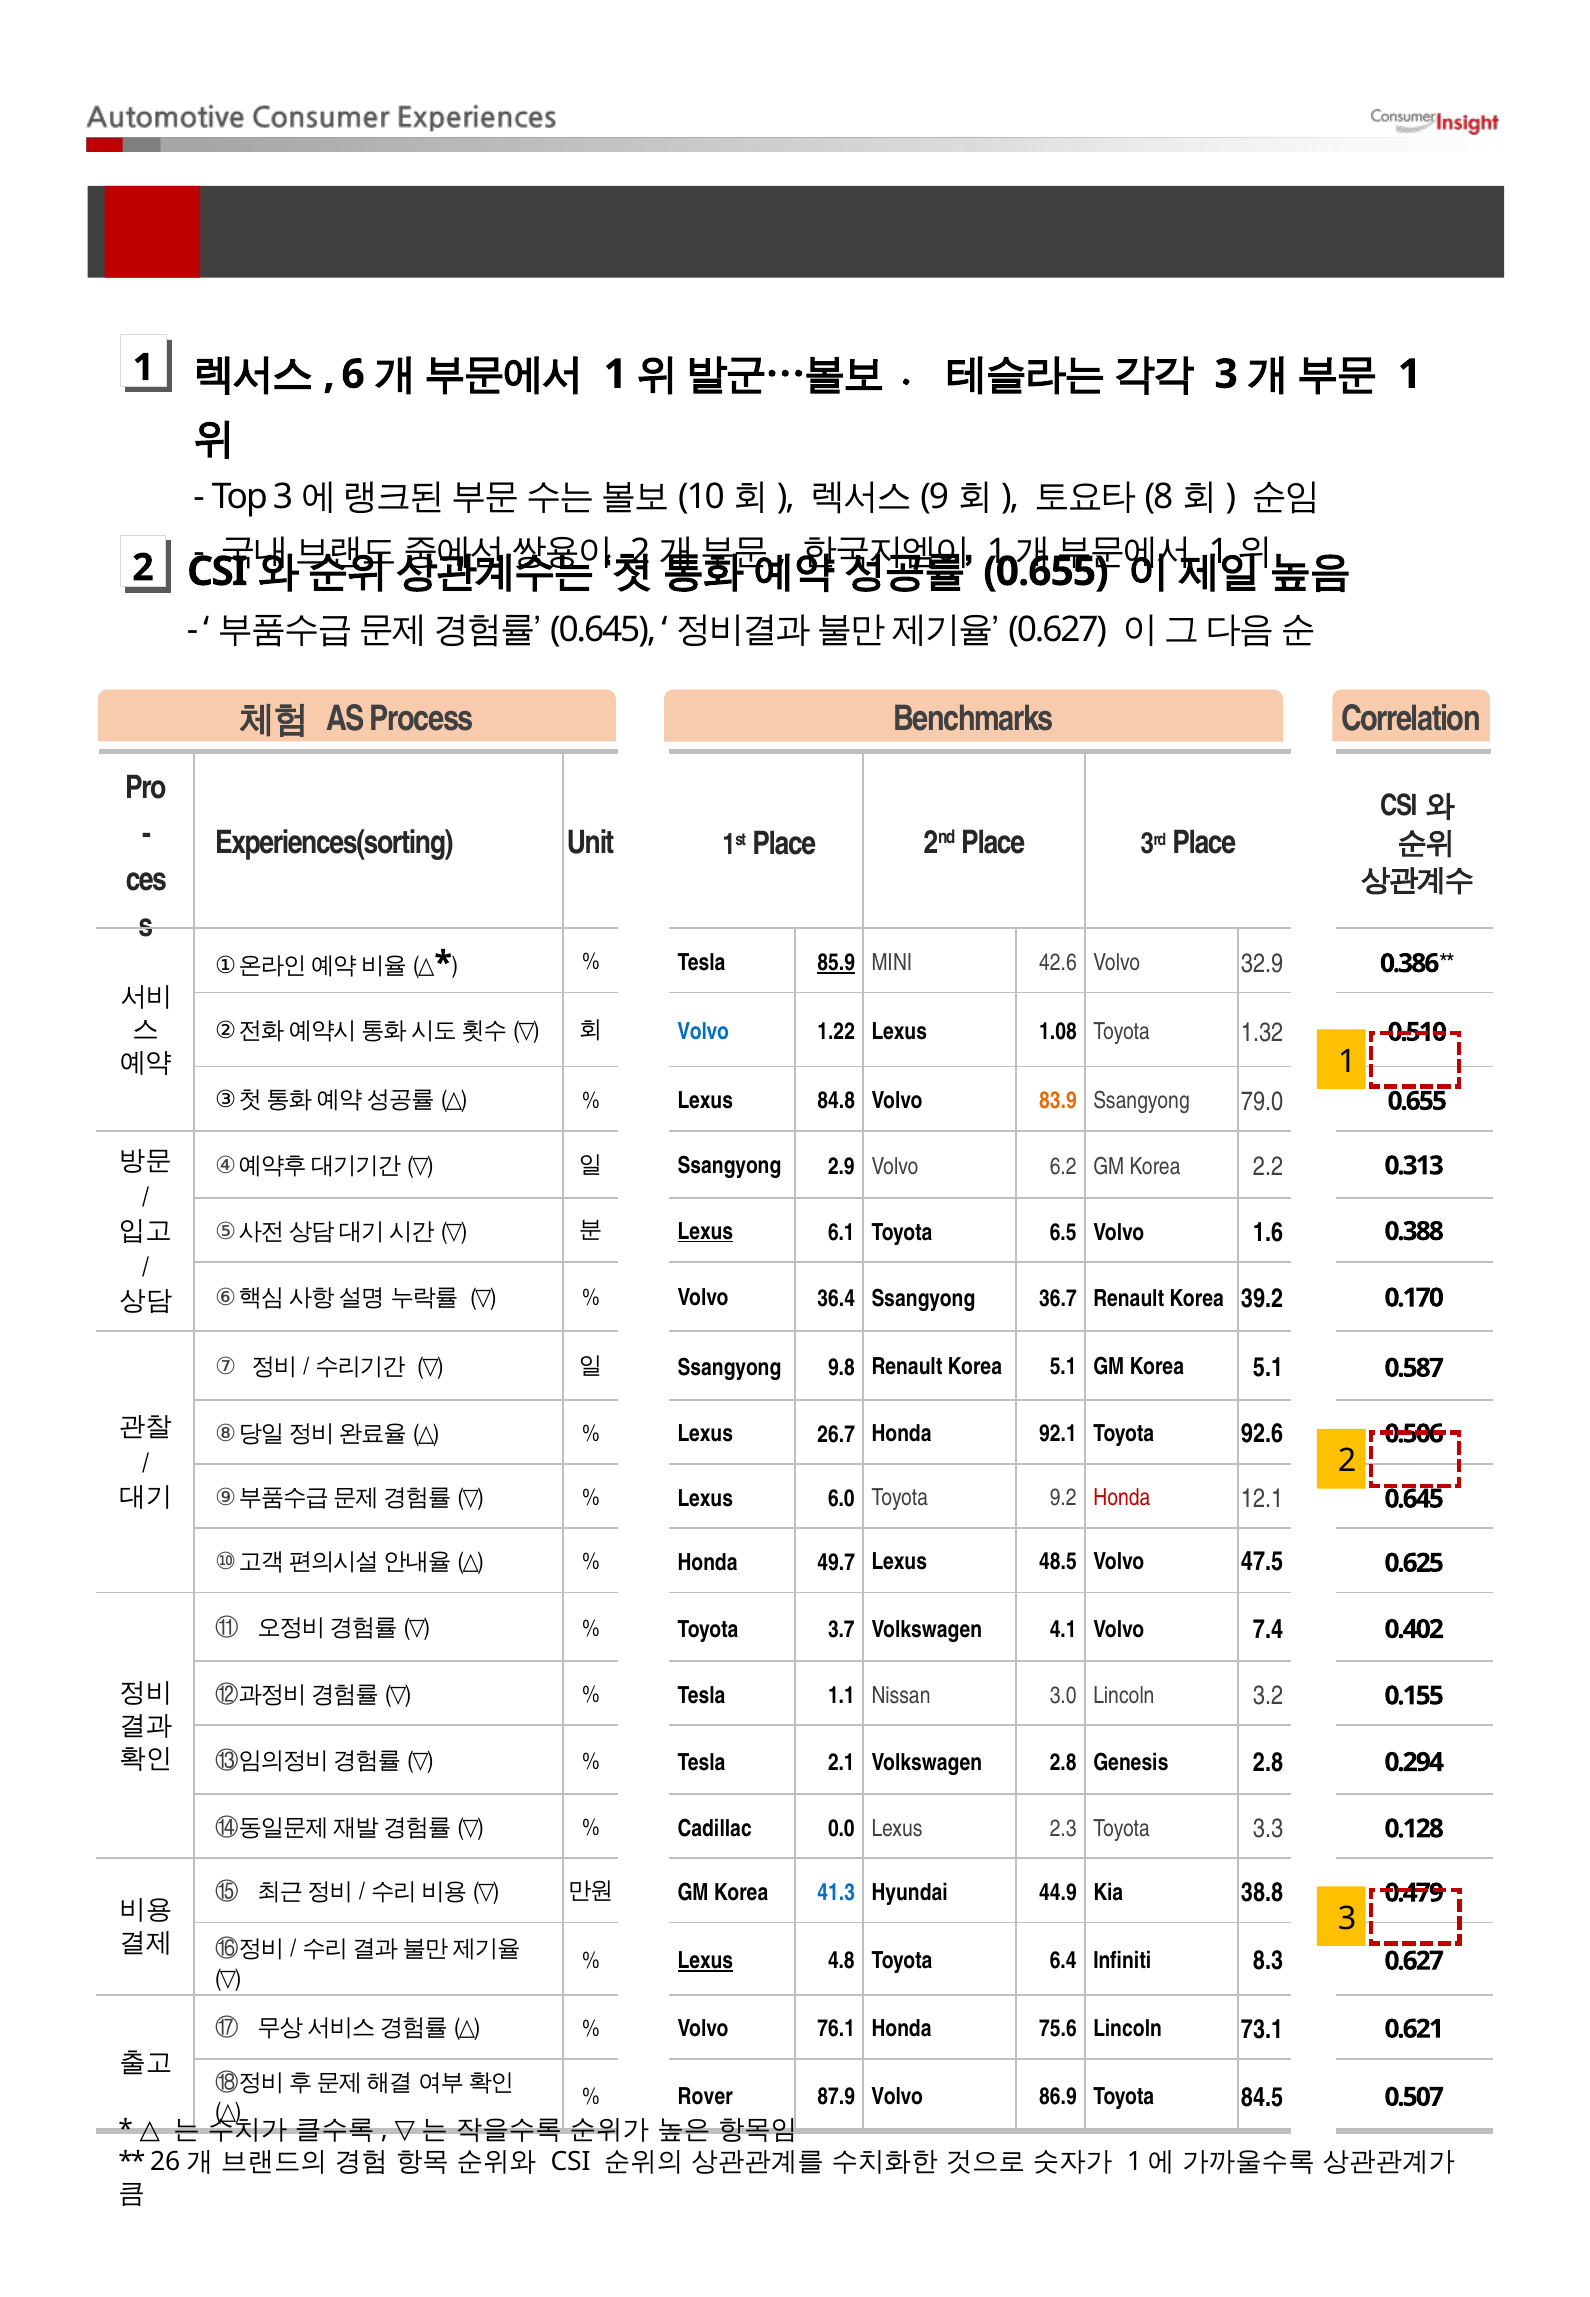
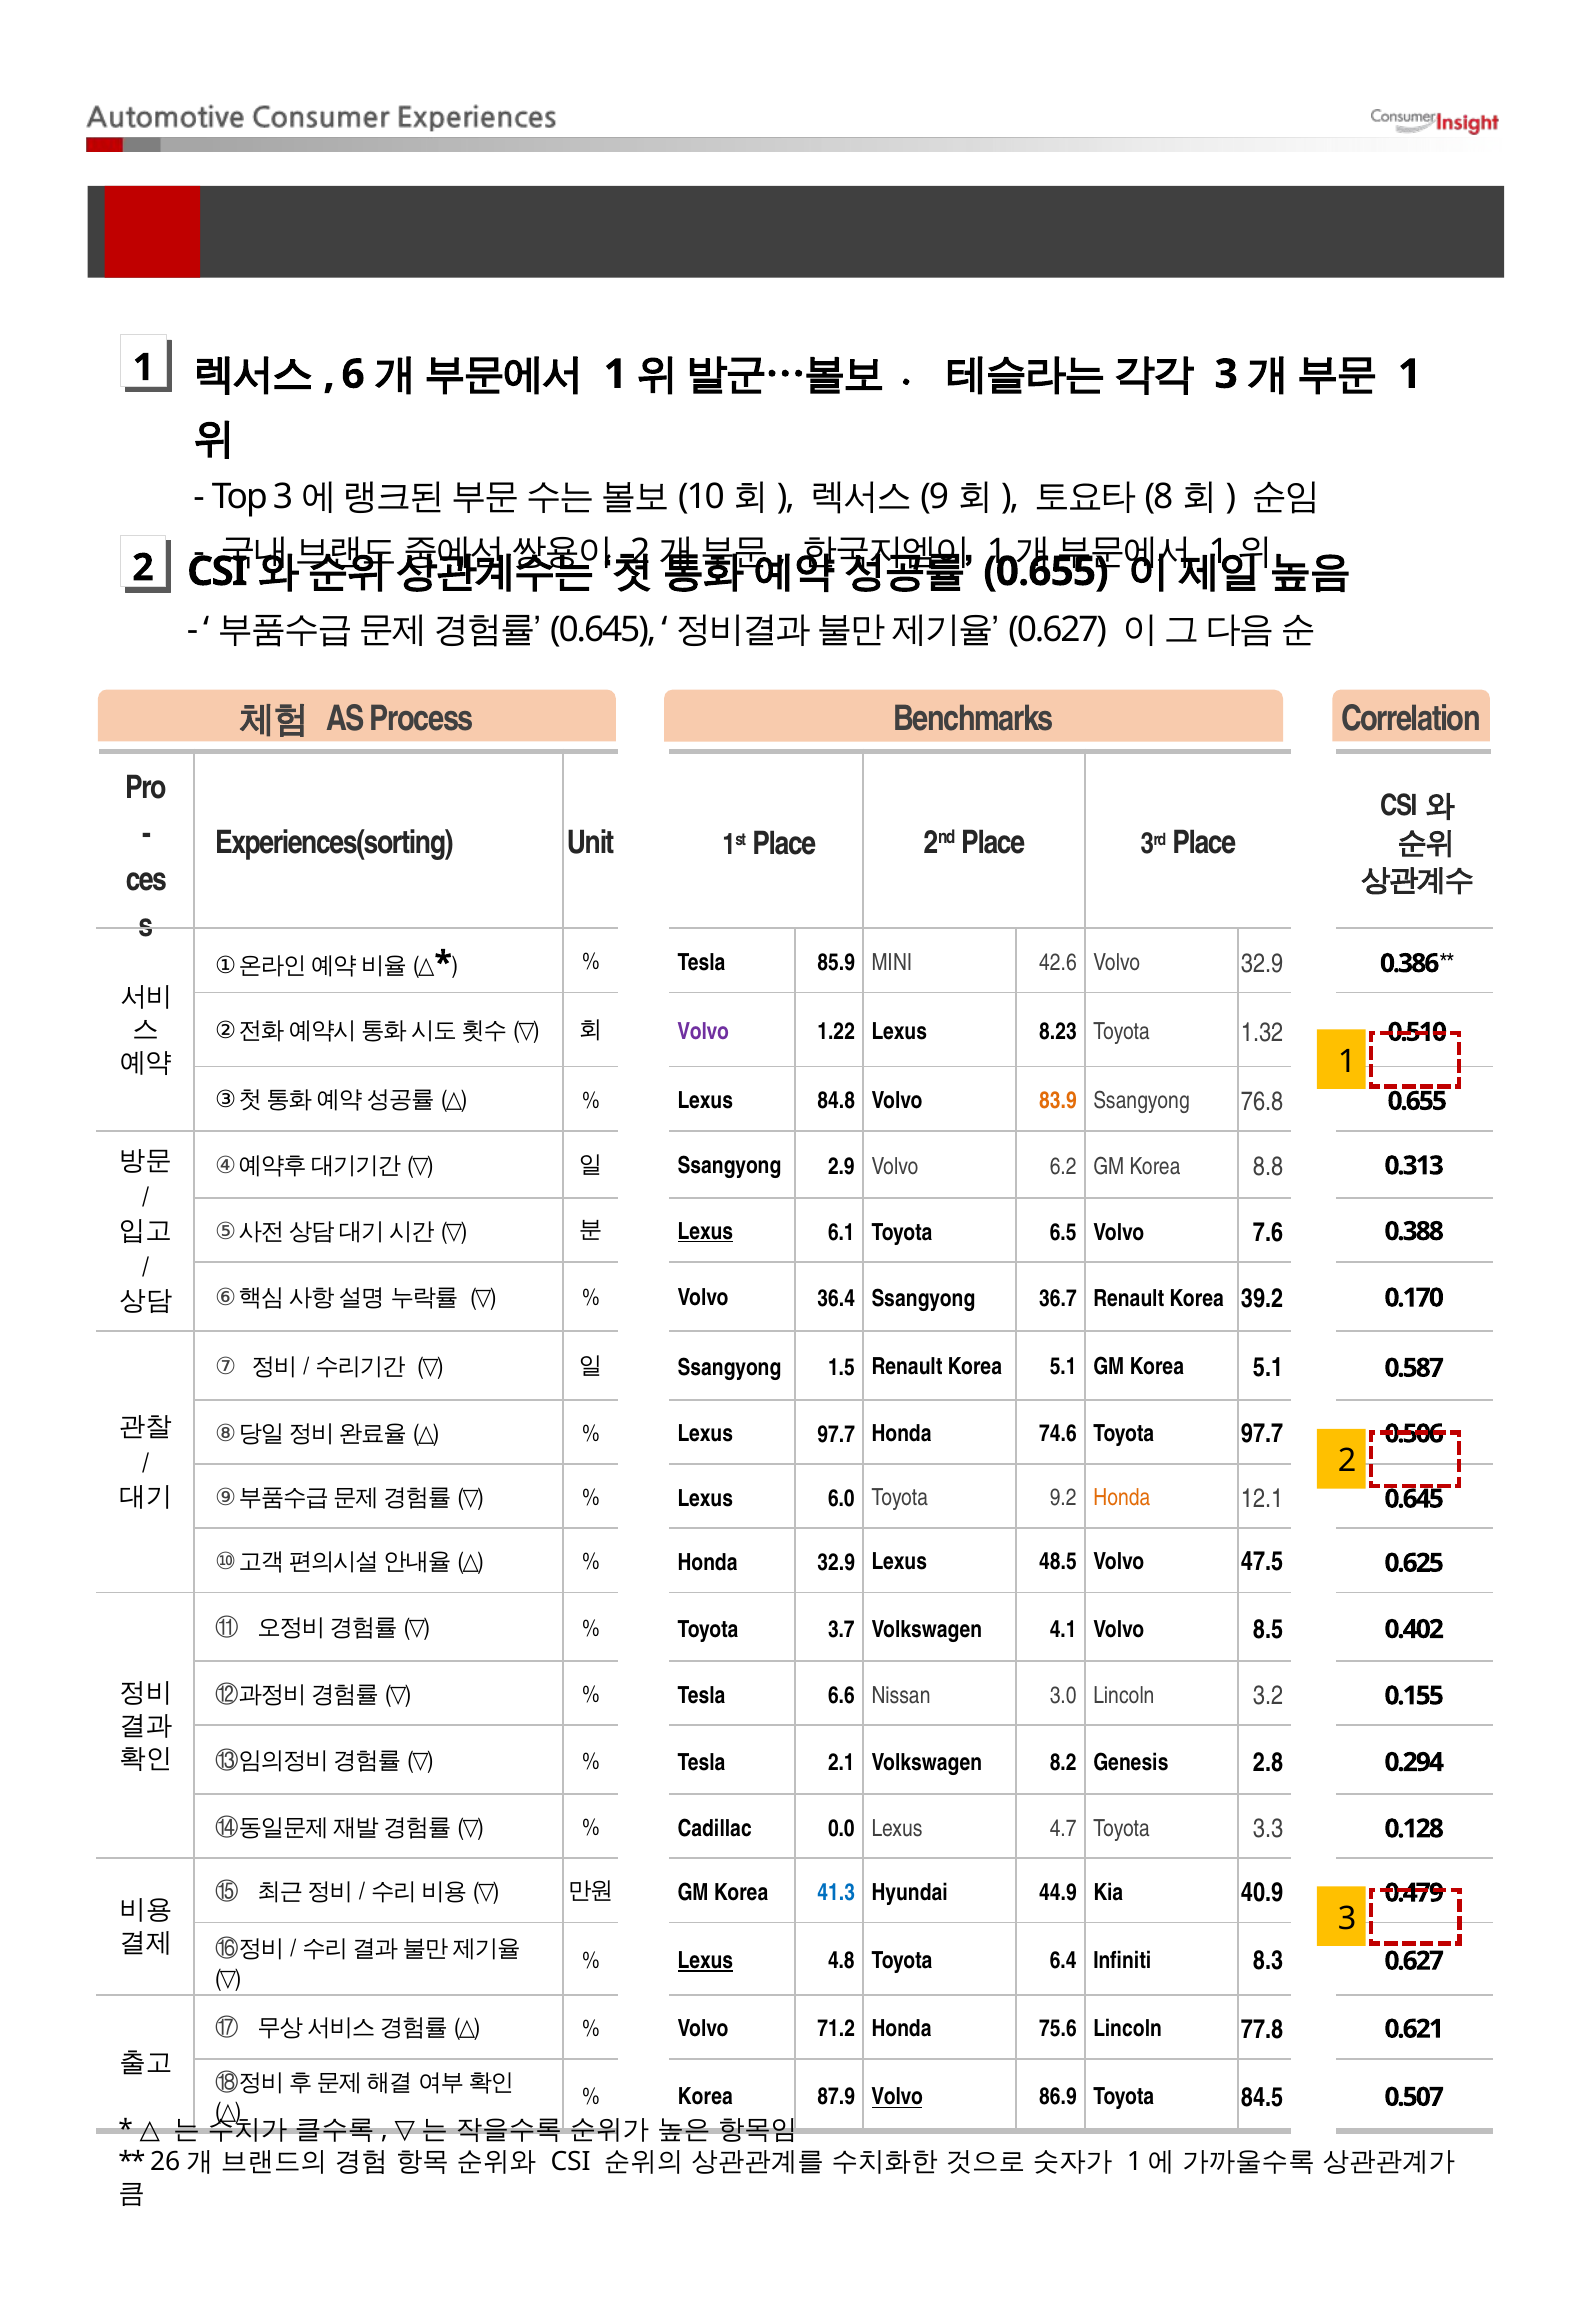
85.9 underline: present -> none (836, 963)
Volvo colour: blue -> purple (703, 1032)
1.08: 1.08 -> 8.23 (1058, 1032)
79.0: 79.0 -> 76.8 (1262, 1101)
2.2: 2.2 -> 8.8 (1268, 1167)
1.6: 1.6 -> 7.6 (1268, 1232)
9.8: 9.8 -> 1.5 (841, 1368)
Lexus 26.7: 26.7 -> 97.7 (836, 1435)
92.1: 92.1 -> 74.6 (1058, 1434)
Toyota 92.6: 92.6 -> 97.7 (1262, 1434)
Honda colour: red -> orange (1122, 1498)
Honda 49.7: 49.7 -> 32.9 (836, 1563)
7.4: 7.4 -> 8.5 (1268, 1629)
1.1: 1.1 -> 6.6 (841, 1696)
Volkswagen 2.8: 2.8 -> 8.2 (1063, 1762)
2.3: 2.3 -> 4.7 (1063, 1829)
38.8: 38.8 -> 40.9 (1262, 1893)
76.1: 76.1 -> 71.2 (836, 2029)
73.1: 73.1 -> 77.8 (1262, 2029)
Rover: Rover -> Korea (705, 2097)
Volvo underline: none -> present (897, 2097)
